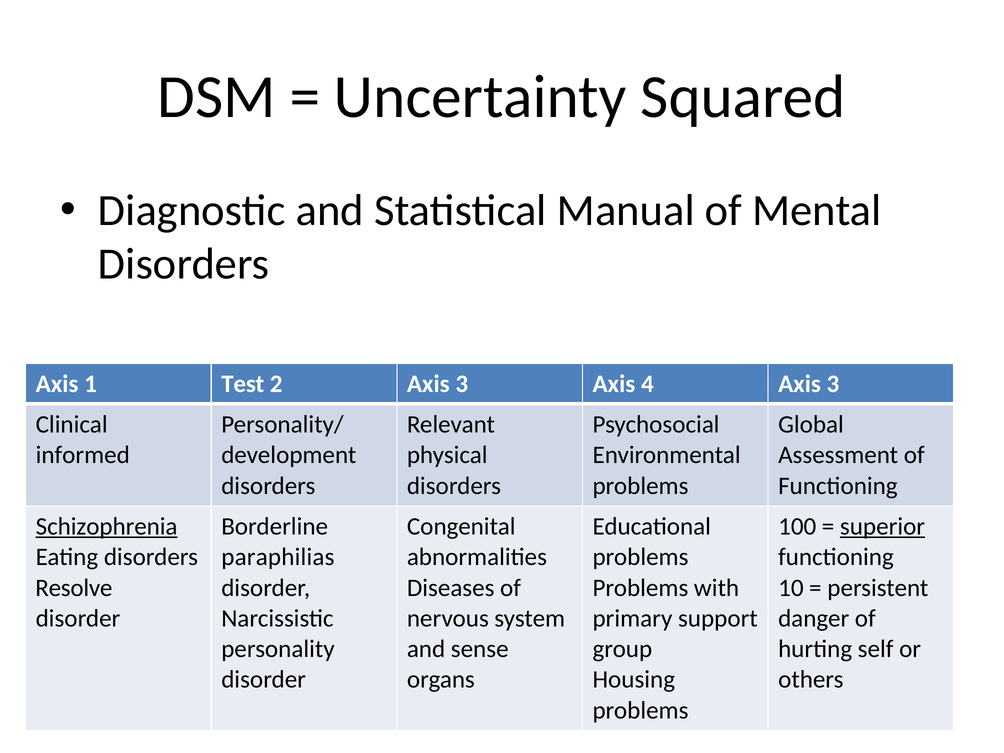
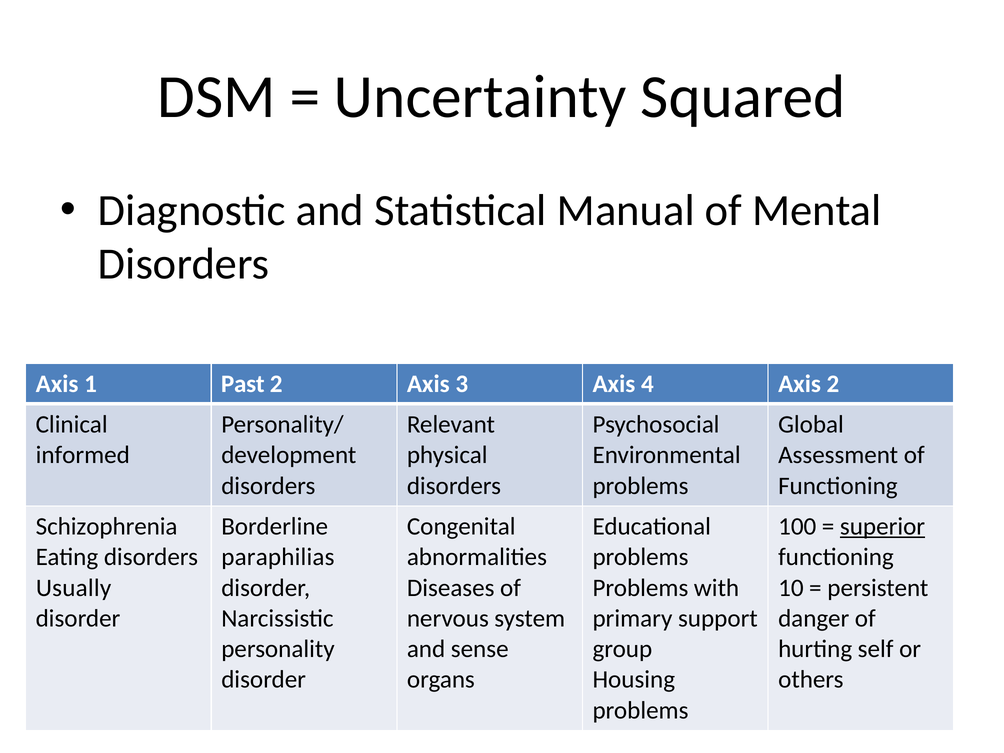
Test: Test -> Past (243, 384)
4 Axis 3: 3 -> 2 (833, 384)
Schizophrenia underline: present -> none (107, 527)
Resolve: Resolve -> Usually (74, 588)
